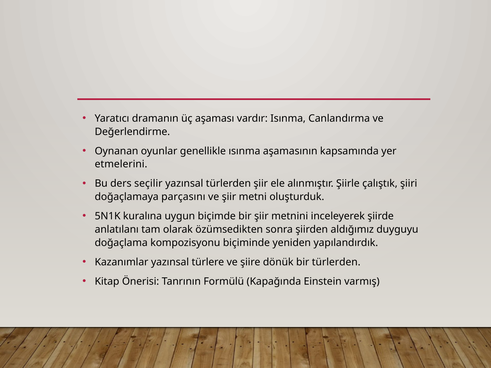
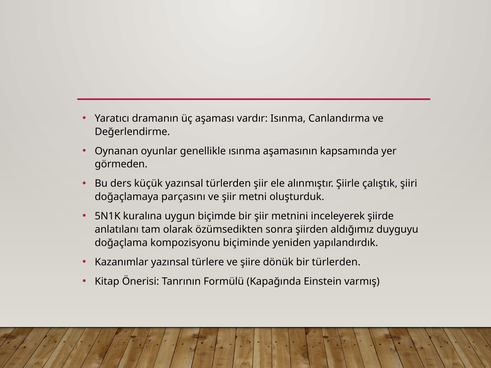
etmelerini: etmelerini -> görmeden (121, 164)
seçilir: seçilir -> küçük (148, 184)
